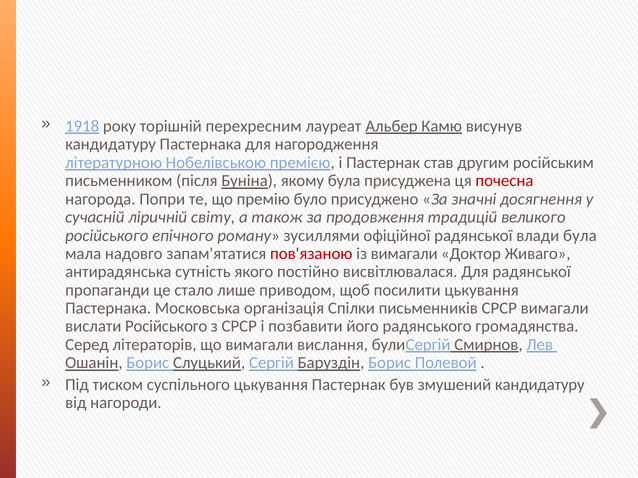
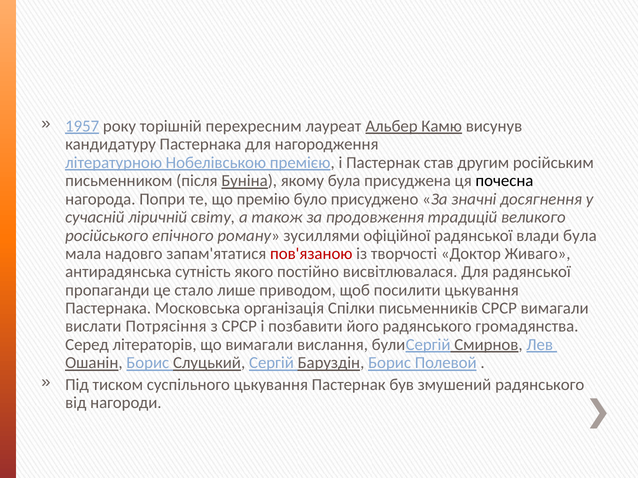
1918: 1918 -> 1957 (82, 126)
почесна colour: red -> black (504, 181)
із вимагали: вимагали -> творчості (404, 254)
вислати Російського: Російського -> Потрясіння (166, 327)
змушений кандидатуру: кандидатуру -> радянського (540, 385)
